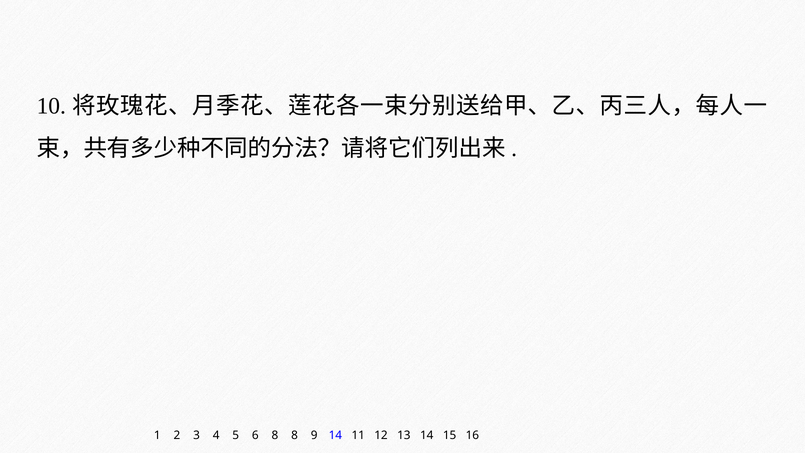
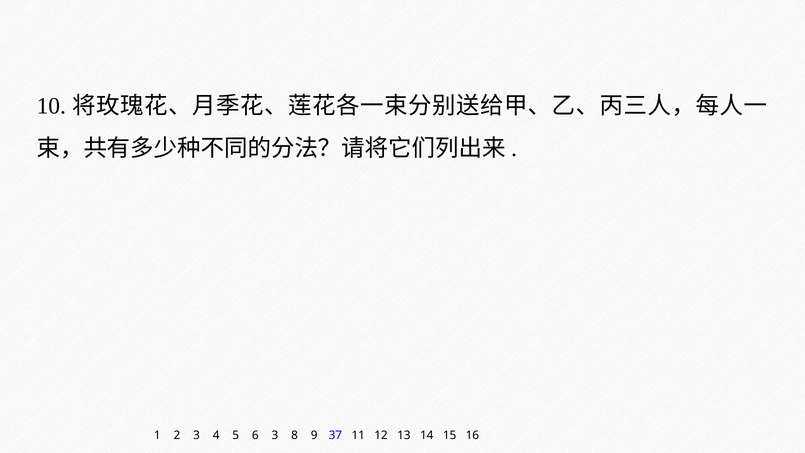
6 8: 8 -> 3 (275, 435)
9 14: 14 -> 37 (335, 435)
